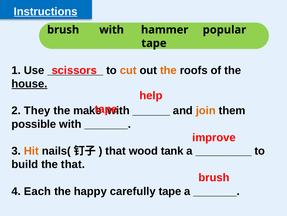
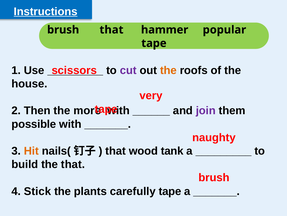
brush with: with -> that (111, 30)
cut colour: orange -> purple (128, 70)
house underline: present -> none (30, 84)
help: help -> very (151, 95)
They: They -> Then (37, 110)
make: make -> more (87, 110)
join colour: orange -> purple (206, 110)
improve: improve -> naughty (214, 137)
Each: Each -> Stick (37, 191)
happy: happy -> plants (90, 191)
